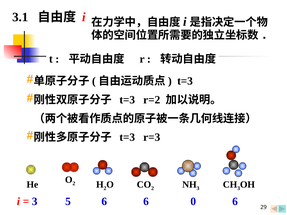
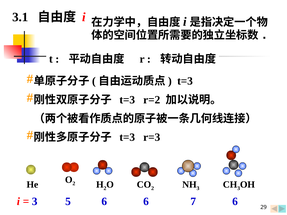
0: 0 -> 7 (193, 202)
